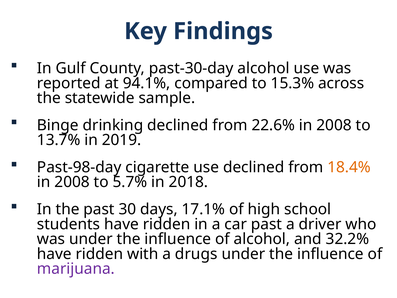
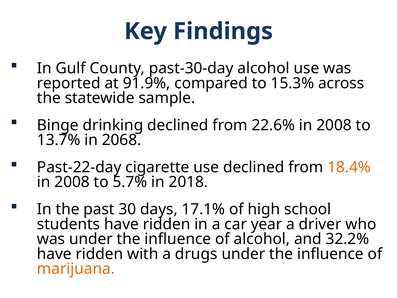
94.1%: 94.1% -> 91.9% (147, 83)
2019: 2019 -> 2068 (122, 140)
Past-98-day: Past-98-day -> Past-22-day (79, 167)
car past: past -> year (267, 224)
marijuana colour: purple -> orange (76, 269)
